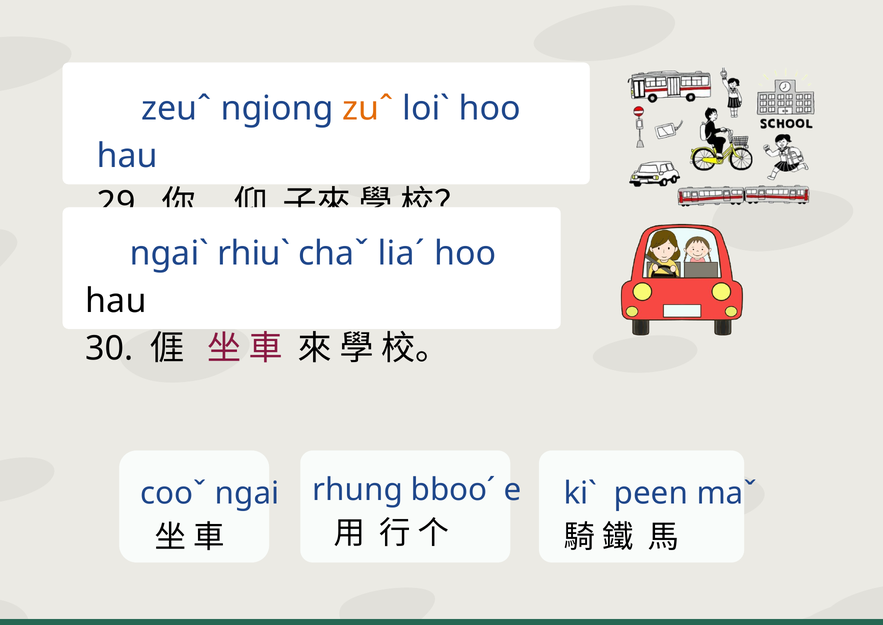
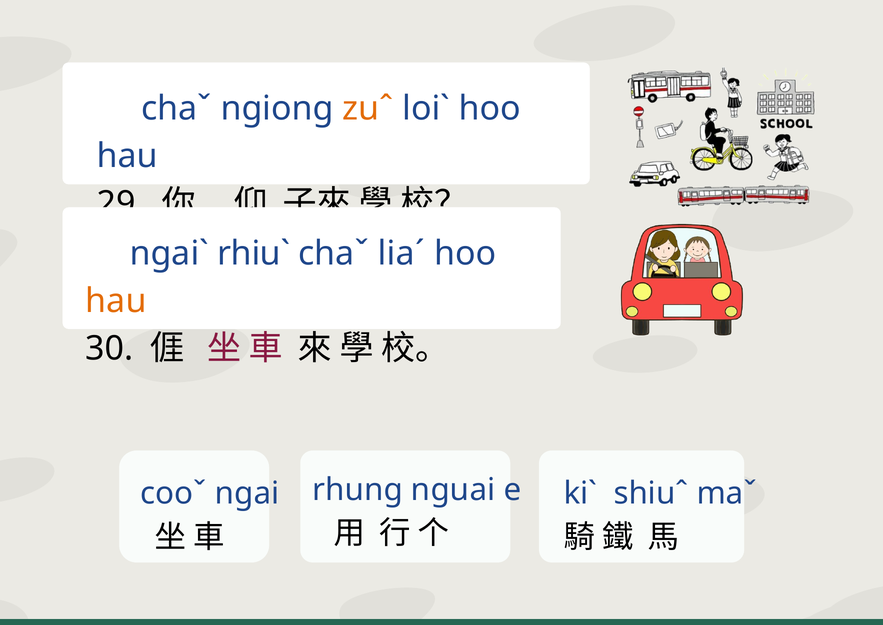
zeuˆ: zeuˆ -> chaˇ (176, 108)
hau colour: black -> orange (116, 301)
bbooˊ: bbooˊ -> nguai (453, 490)
peen: peen -> shiuˆ (651, 494)
